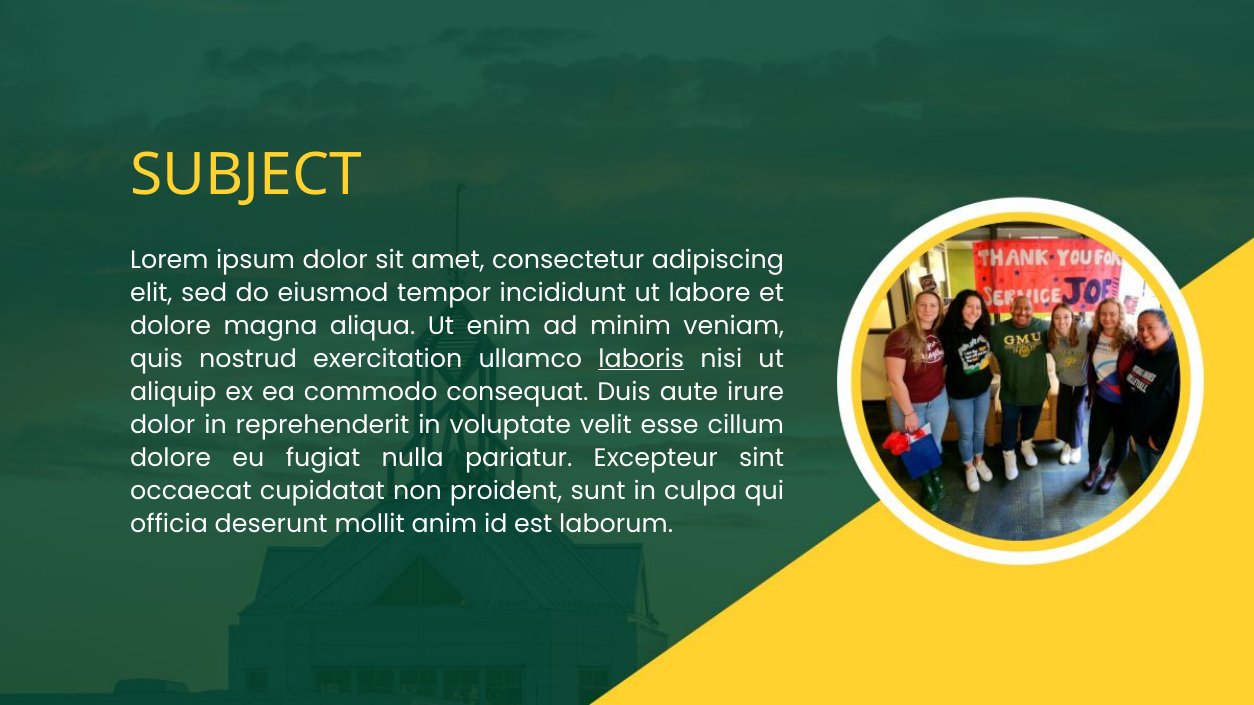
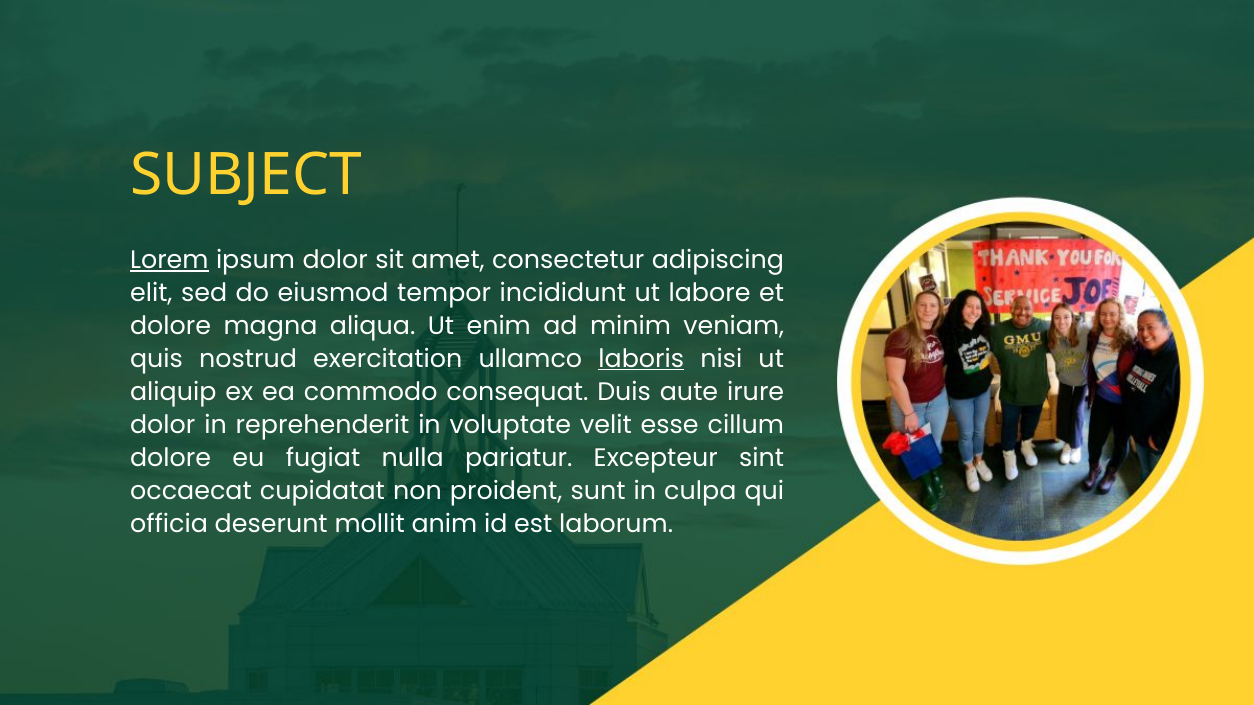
Lorem underline: none -> present (169, 260)
